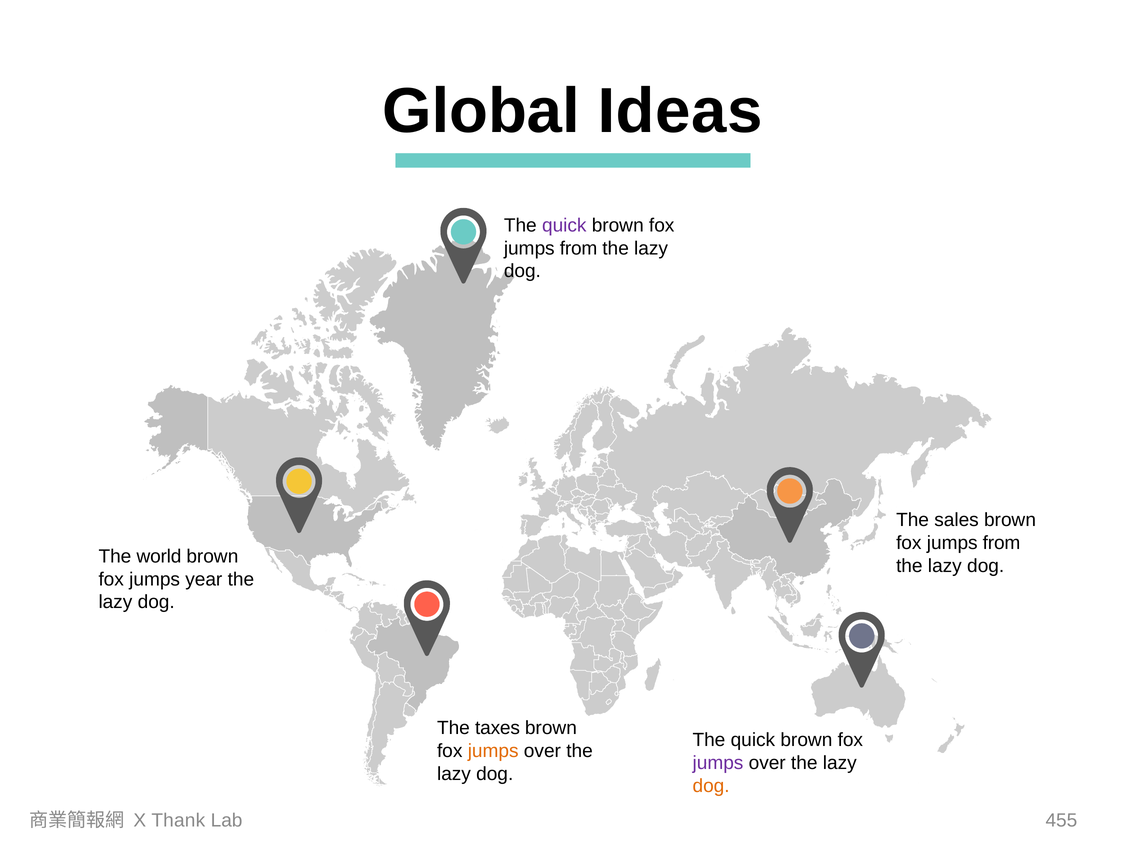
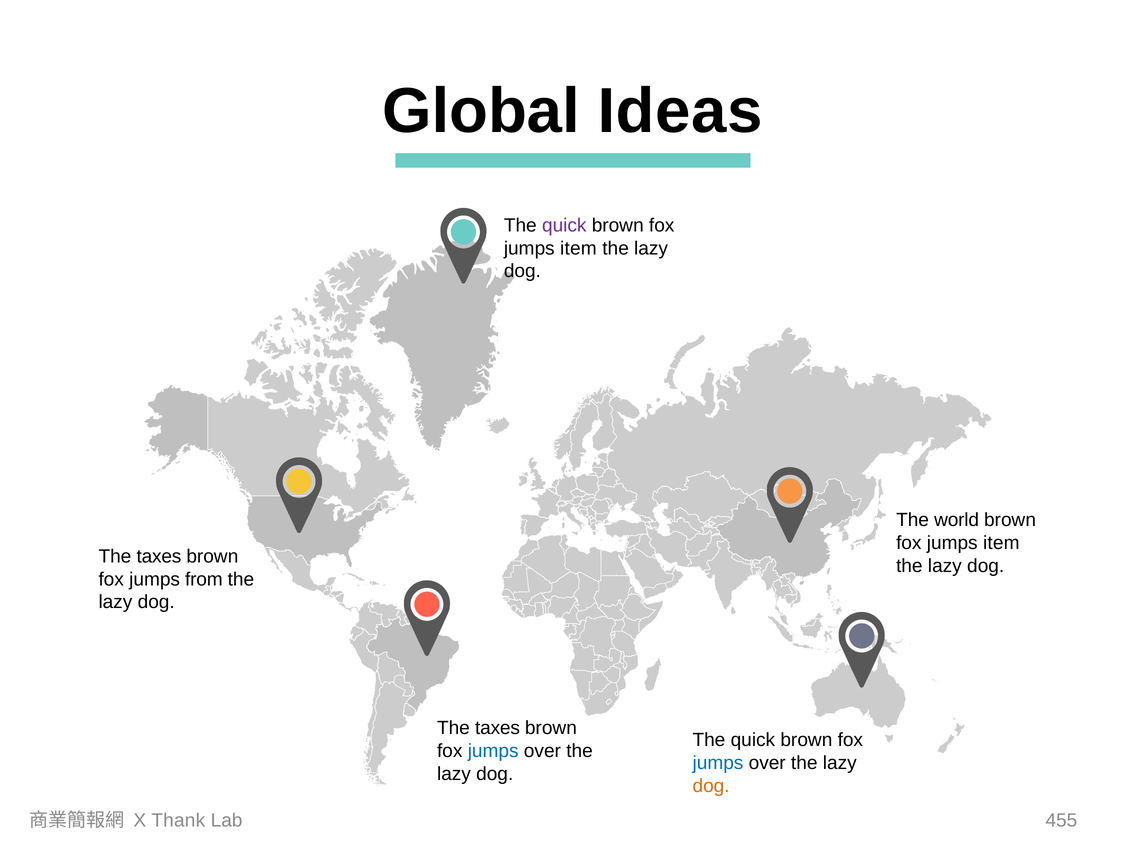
from: from -> item (578, 248)
sales: sales -> world (957, 520)
from: from -> item (1001, 543)
world: world -> taxes (159, 557)
year: year -> from (204, 580)
jumps colour: orange -> blue (493, 751)
jumps colour: purple -> blue (718, 764)
